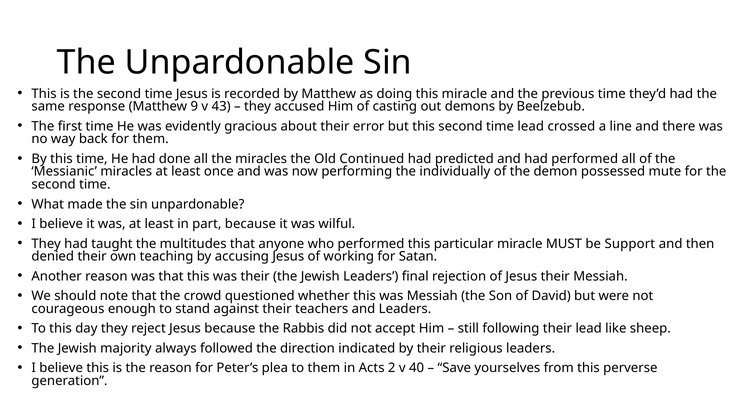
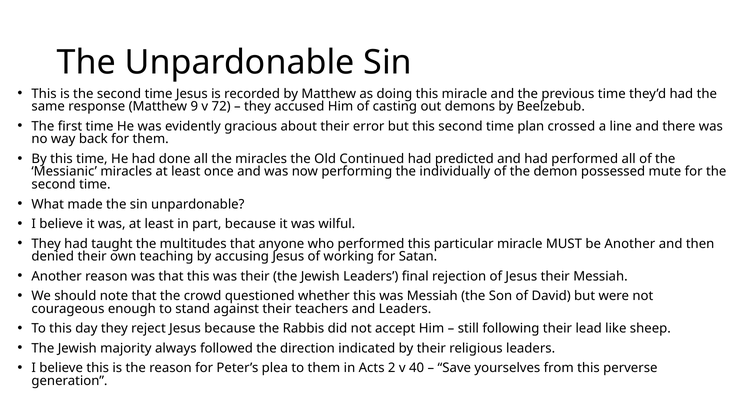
43: 43 -> 72 (221, 107)
time lead: lead -> plan (531, 126)
be Support: Support -> Another (630, 244)
